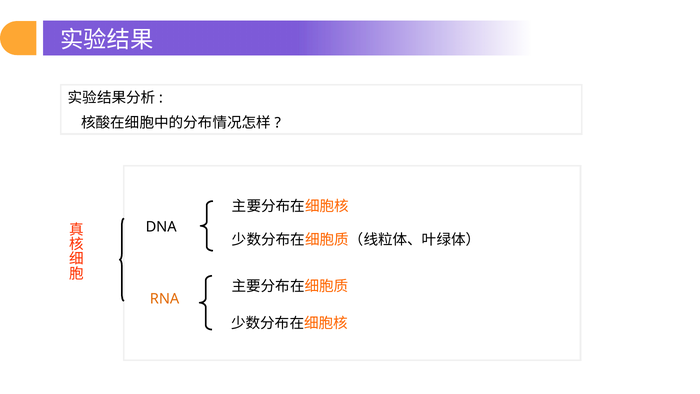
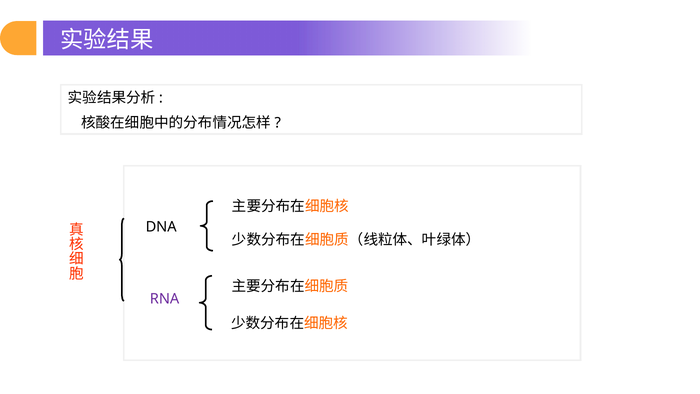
RNA colour: orange -> purple (165, 299)
